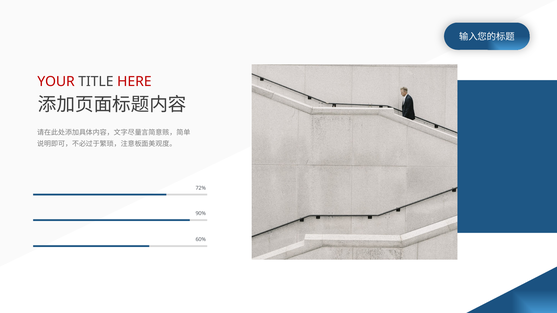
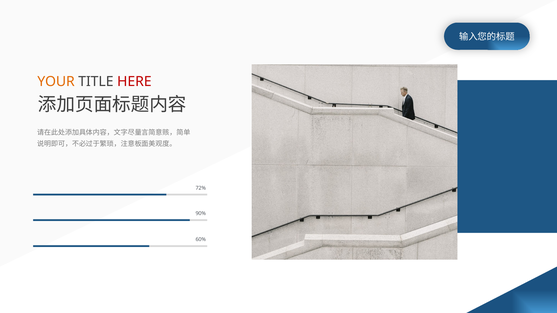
YOUR colour: red -> orange (56, 82)
